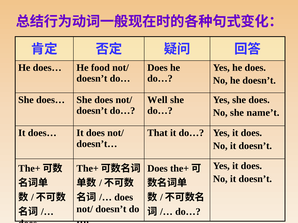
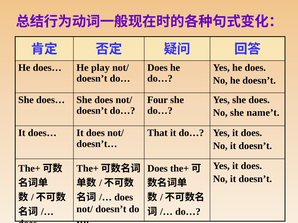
food: food -> play (100, 68)
Well: Well -> Four (158, 100)
